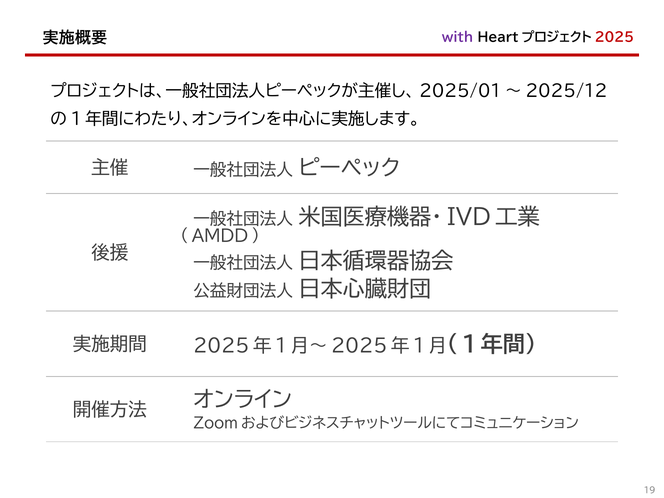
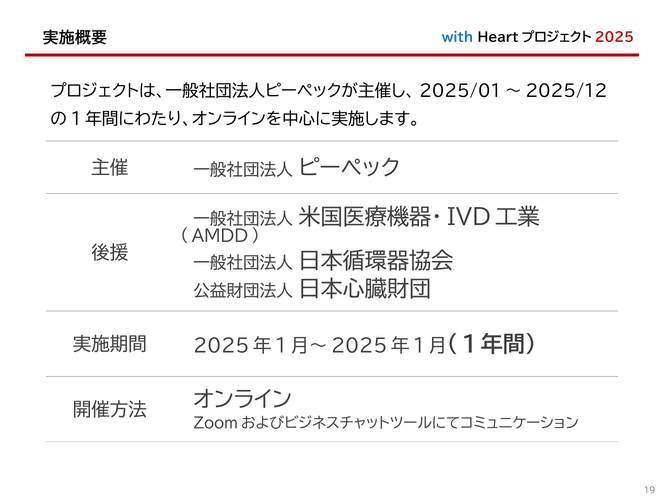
with colour: purple -> blue (458, 37)
